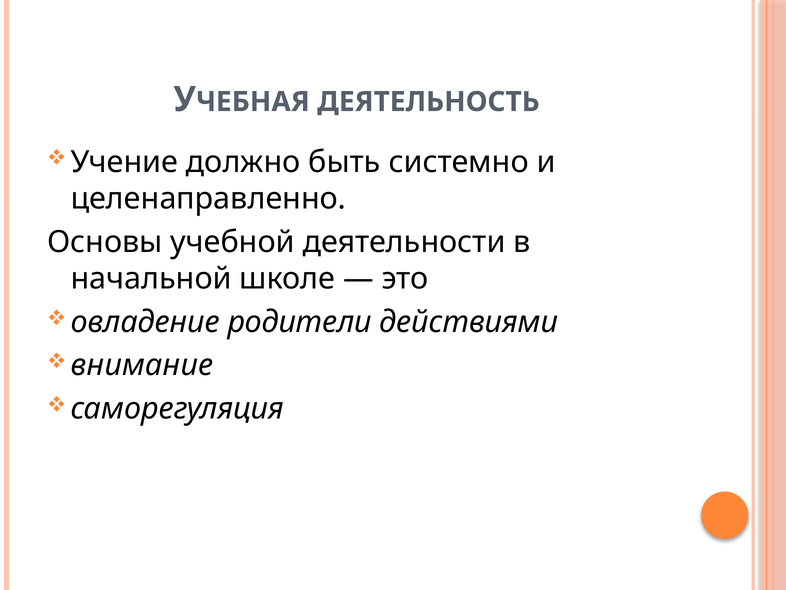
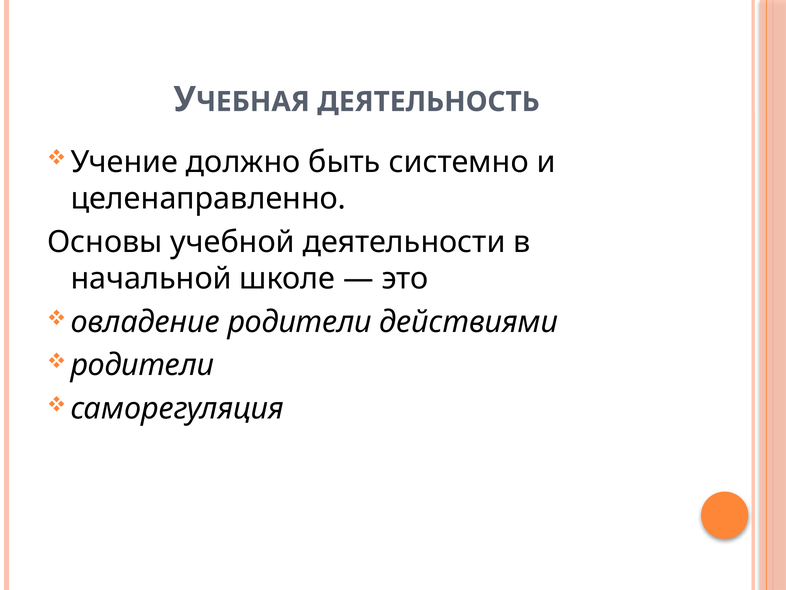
внимание: внимание -> родители (142, 365)
